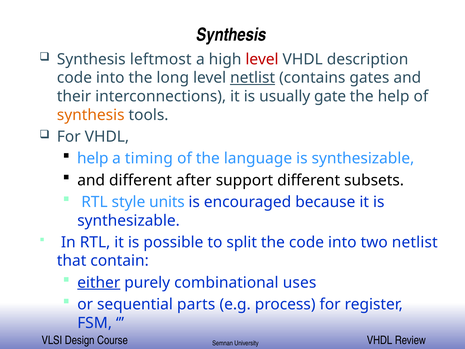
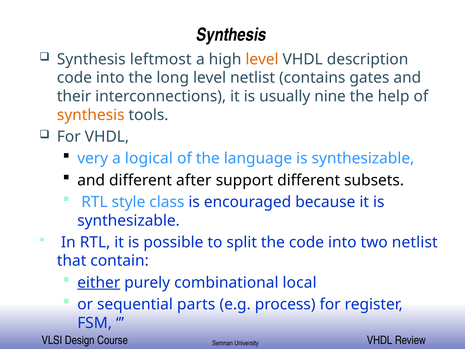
level colour: red -> orange (262, 59)
netlist underline: present -> none (253, 78)
gate: gate -> nine (330, 96)
help: help -> very (93, 158)
timing: timing -> logical (149, 158)
units: units -> class (167, 202)
uses: uses -> local (300, 282)
